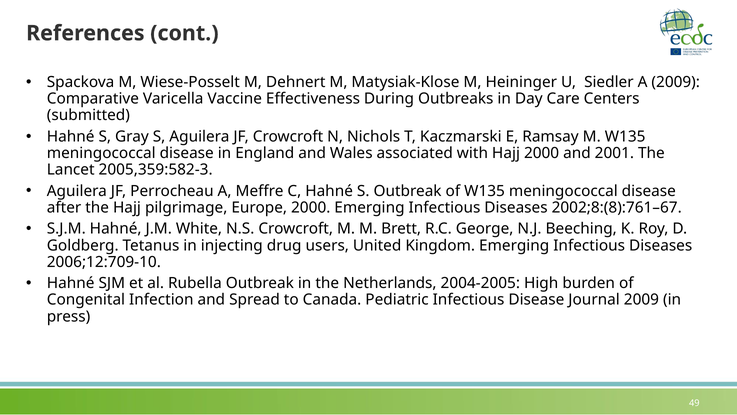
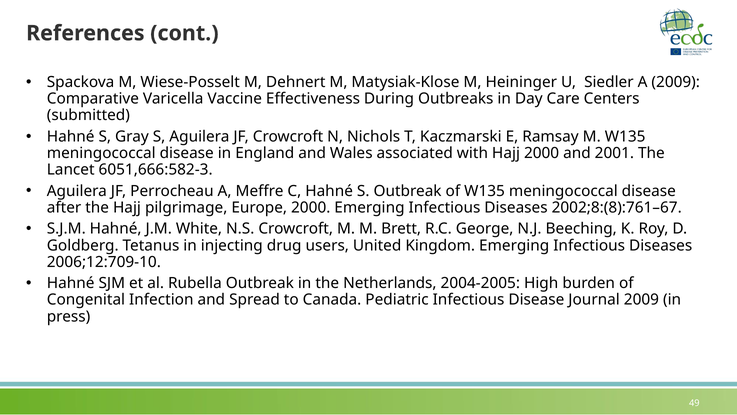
2005,359:582-3: 2005,359:582-3 -> 6051,666:582-3 (156, 170)
